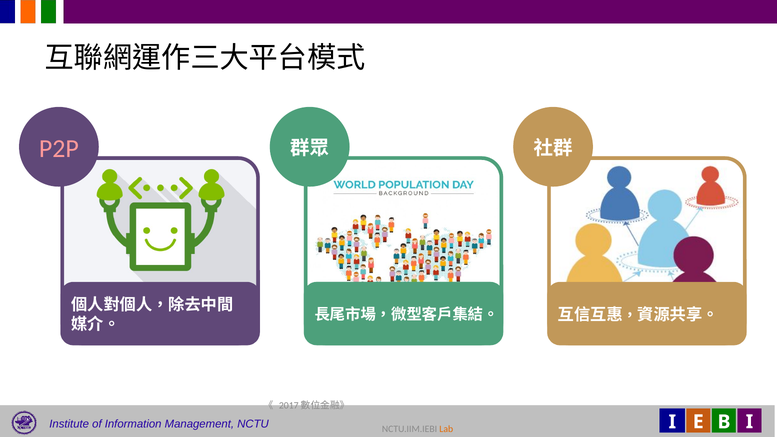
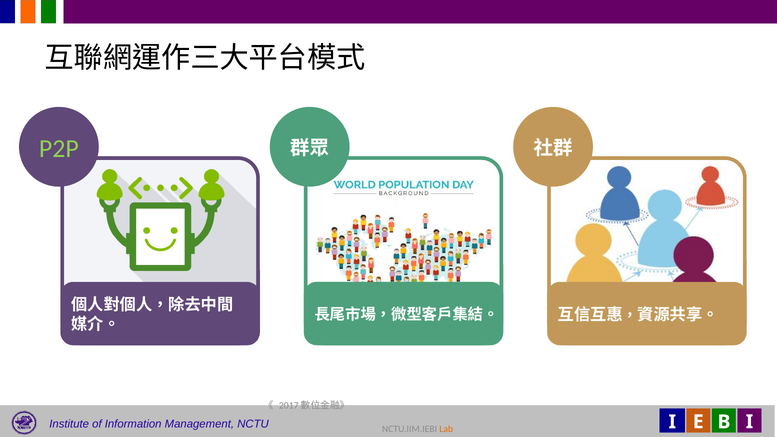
P2P colour: pink -> light green (59, 149)
